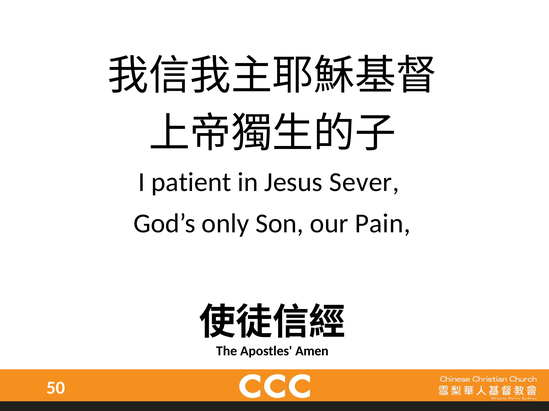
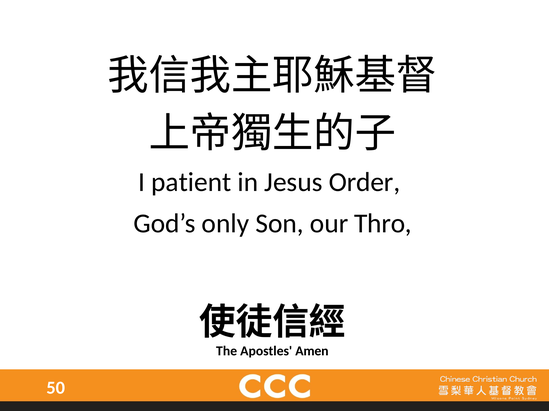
Sever: Sever -> Order (364, 183)
Pain: Pain -> Thro (383, 224)
